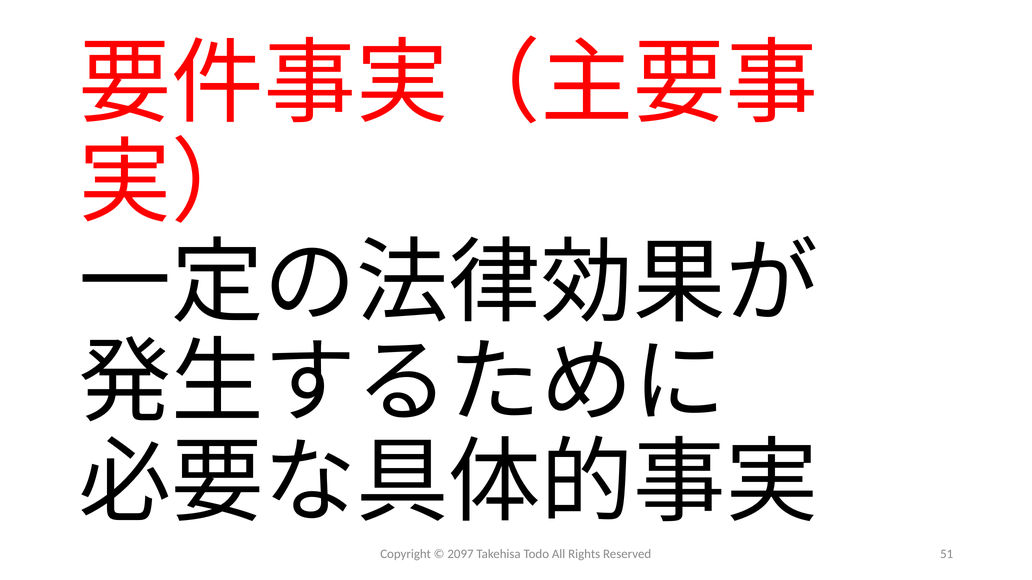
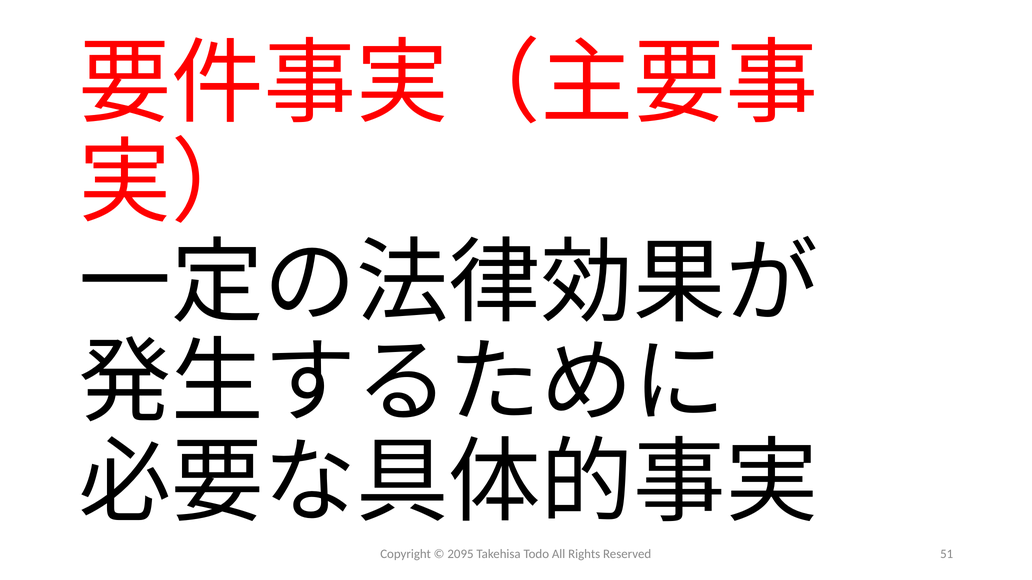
2097: 2097 -> 2095 (461, 554)
